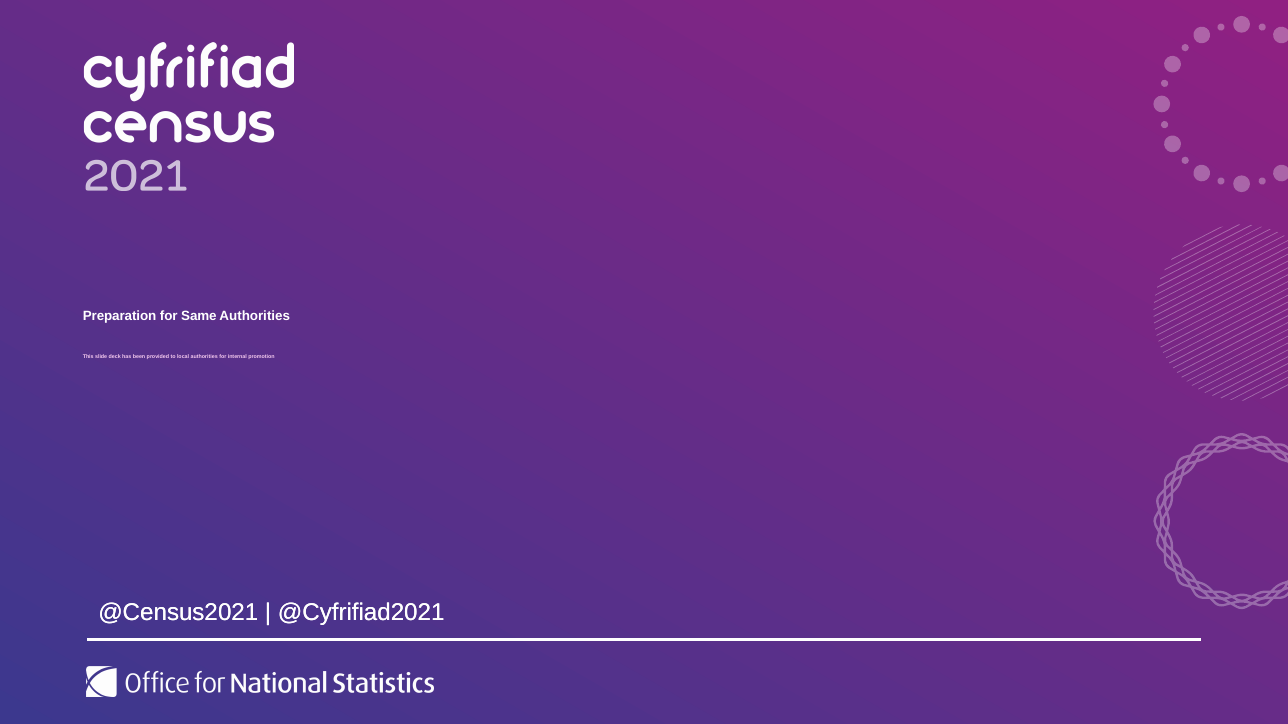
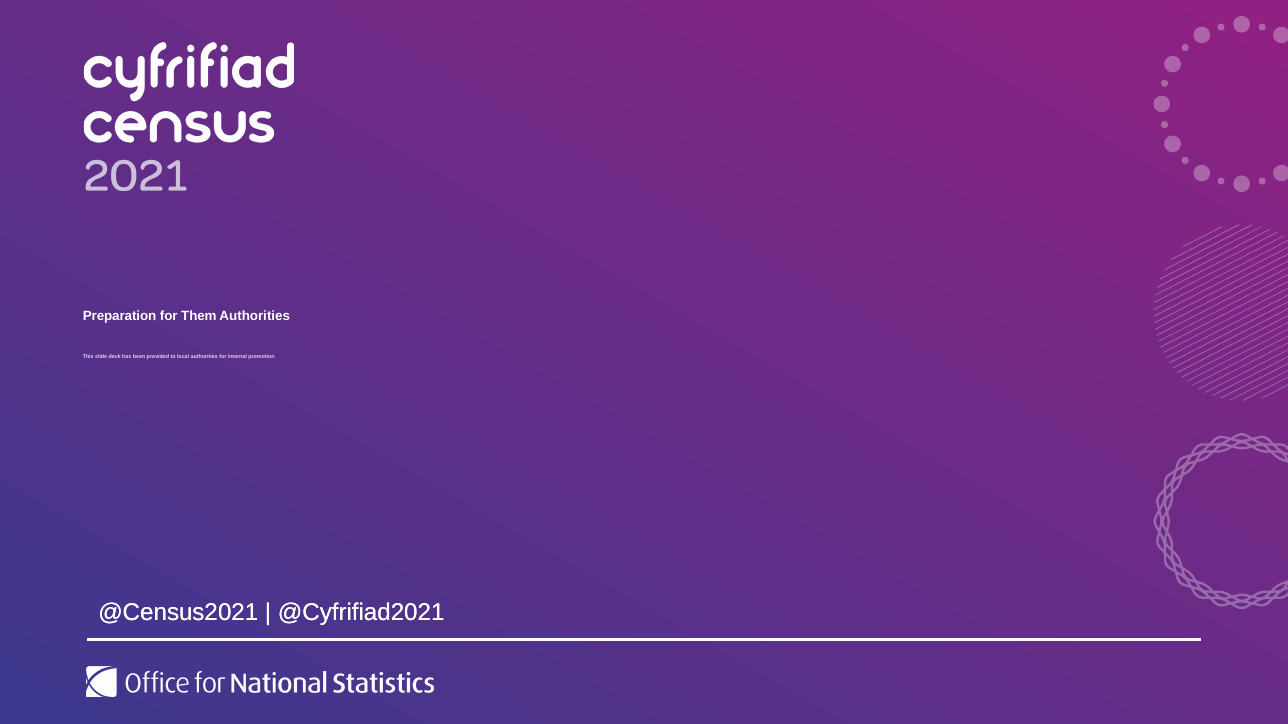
Same: Same -> Them (199, 316)
